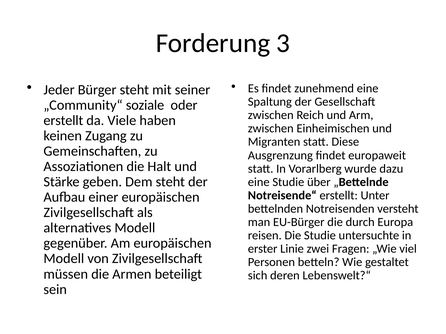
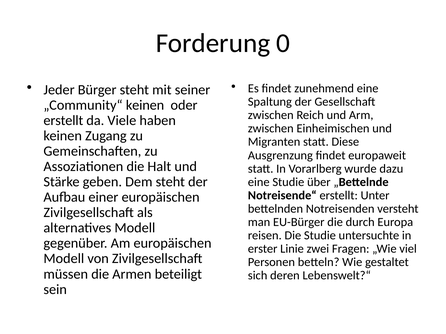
3: 3 -> 0 (283, 43)
„Community“ soziale: soziale -> keinen (145, 105)
